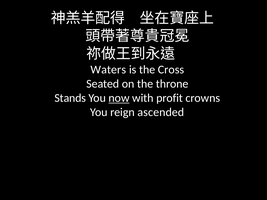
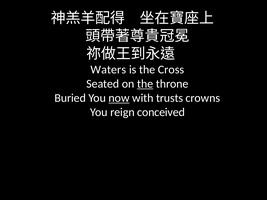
the underline: none -> present (145, 84)
Stands: Stands -> Buried (70, 98)
profit: profit -> trusts (170, 98)
ascended: ascended -> conceived (161, 112)
